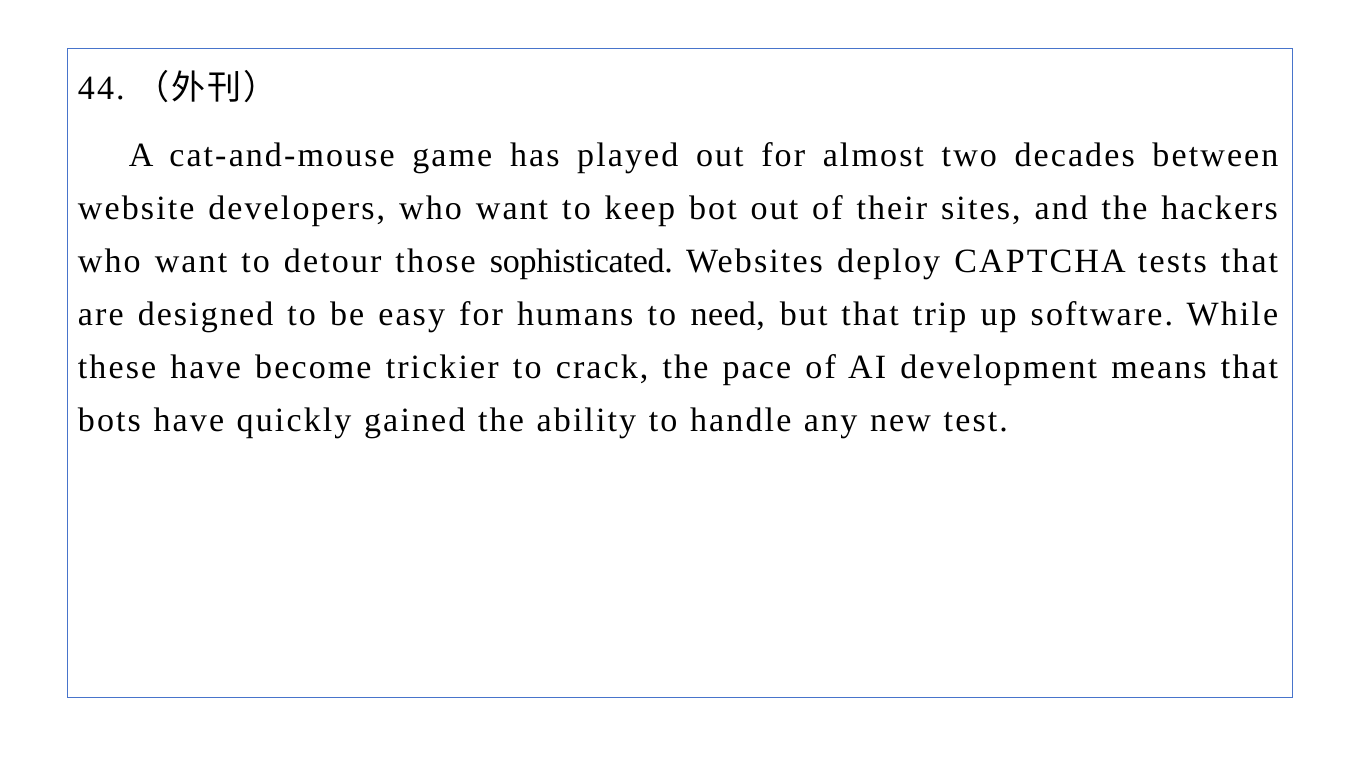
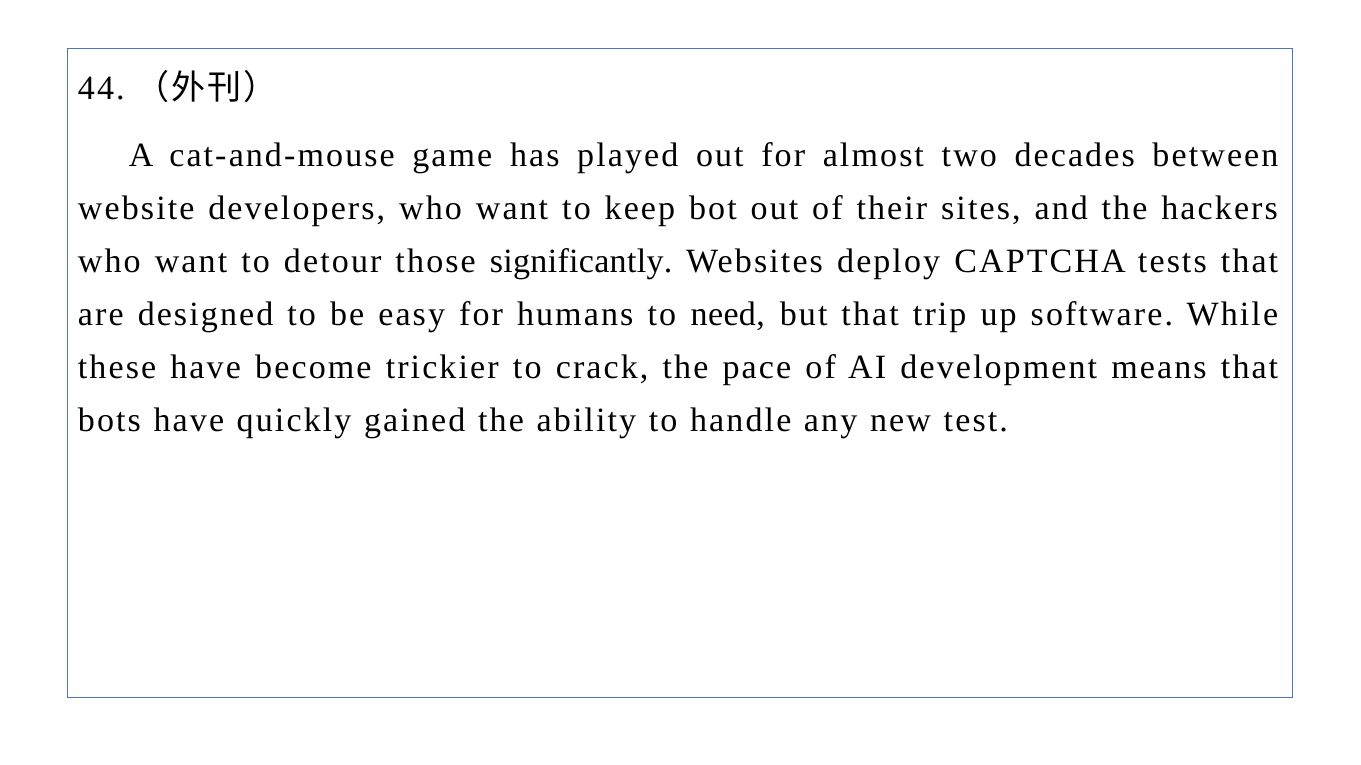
sophisticated: sophisticated -> significantly (581, 262)
